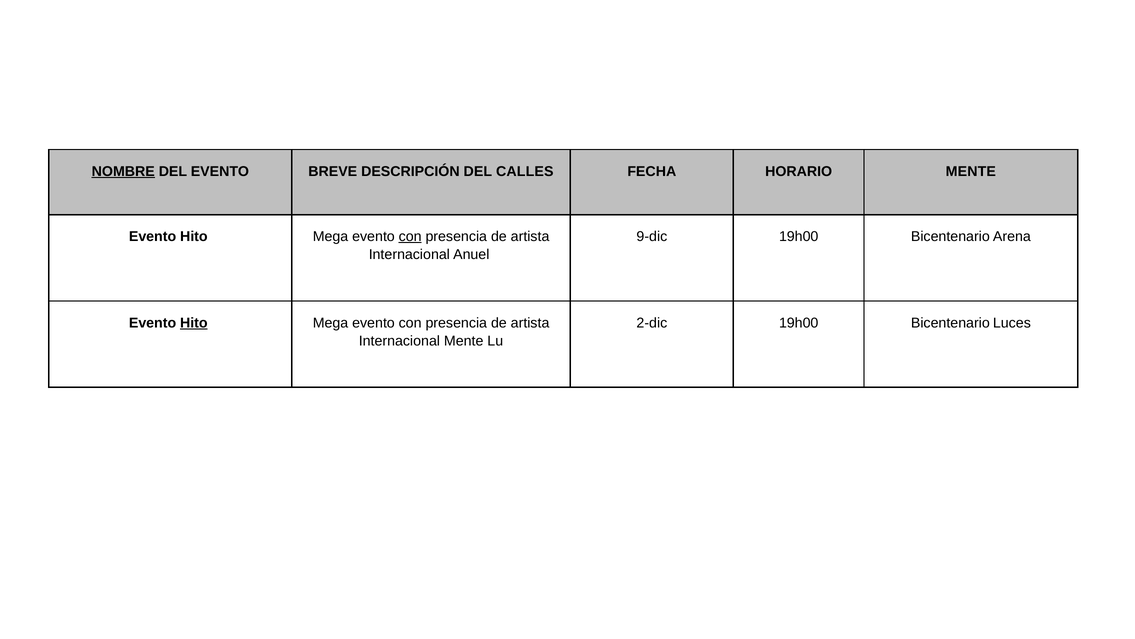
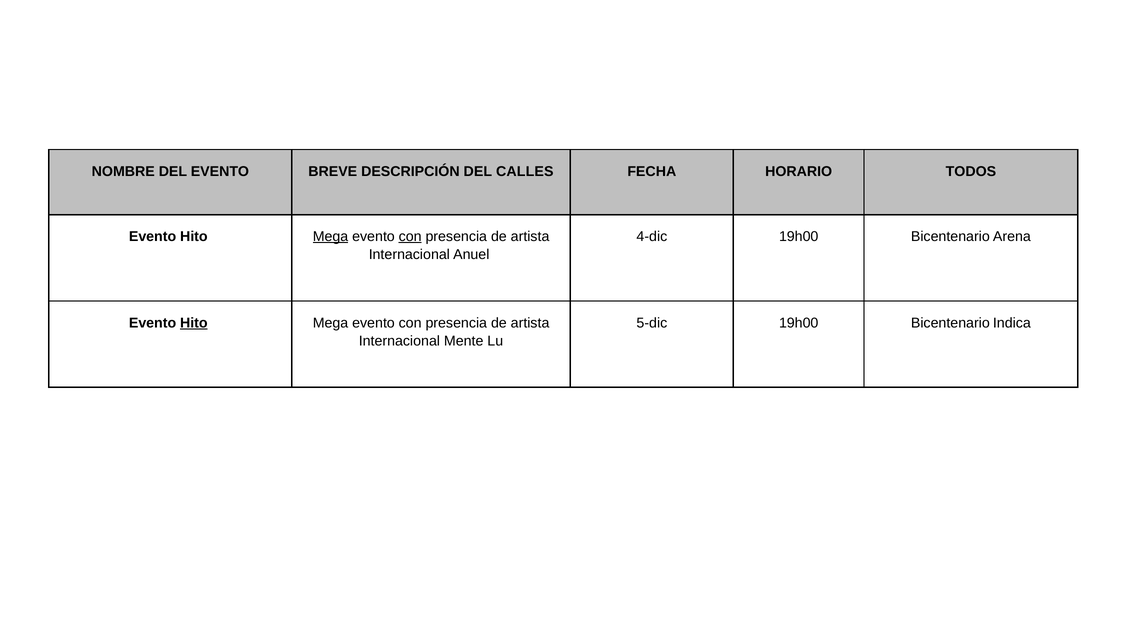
NOMBRE underline: present -> none (123, 171)
HORARIO MENTE: MENTE -> TODOS (971, 171)
Mega underline: none -> present (331, 236)
9-dic: 9-dic -> 4-dic (652, 236)
2-dic: 2-dic -> 5-dic (652, 323)
Luces: Luces -> Indica (1012, 323)
